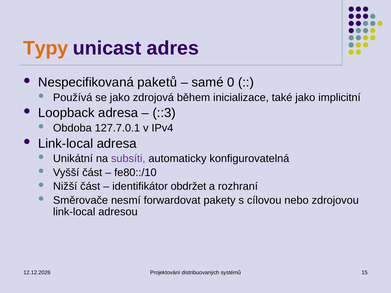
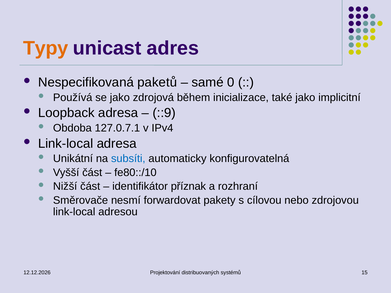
::3: ::3 -> ::9 (164, 113)
127.7.0.1: 127.7.0.1 -> 127.0.7.1 (117, 128)
subsíti colour: purple -> blue (128, 159)
obdržet: obdržet -> příznak (188, 186)
